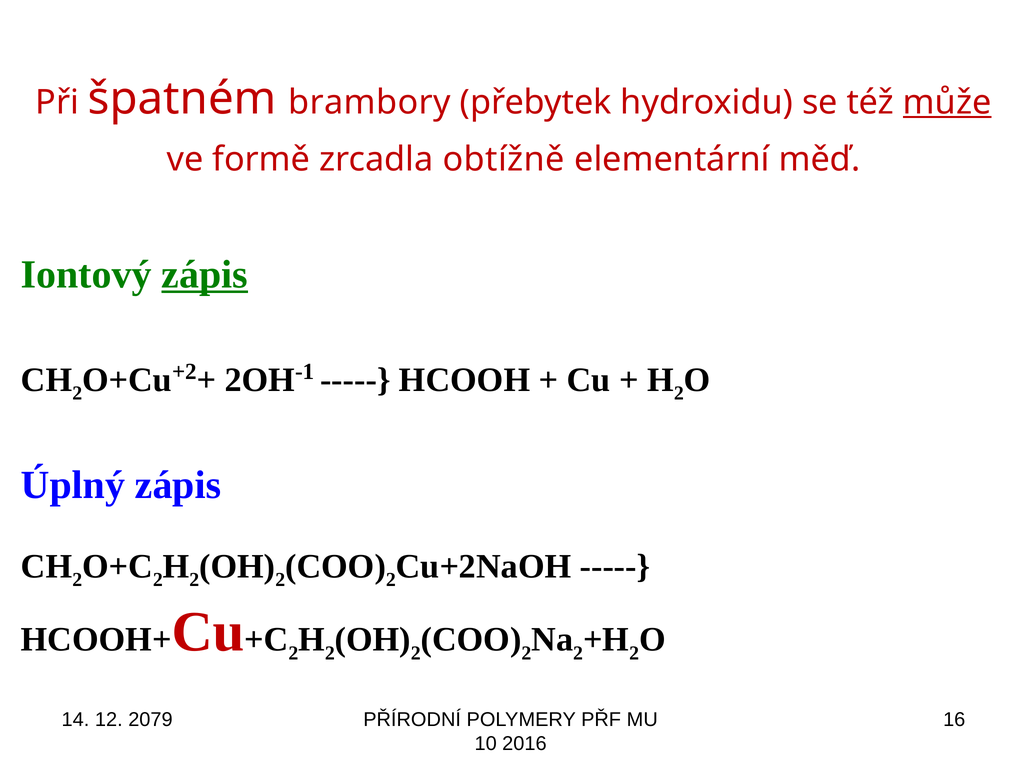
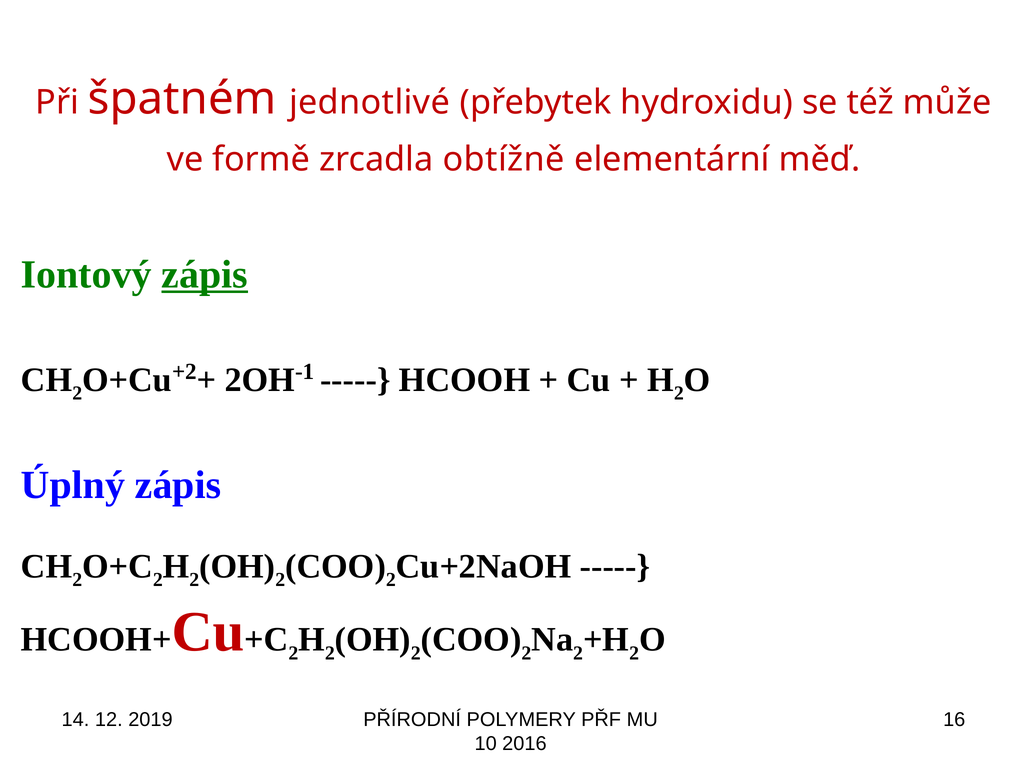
brambory: brambory -> jednotlivé (370, 102)
může underline: present -> none (947, 102)
2079: 2079 -> 2019 (150, 720)
